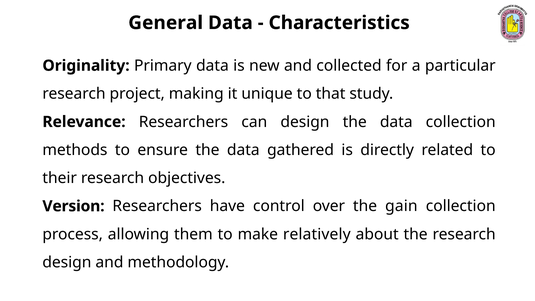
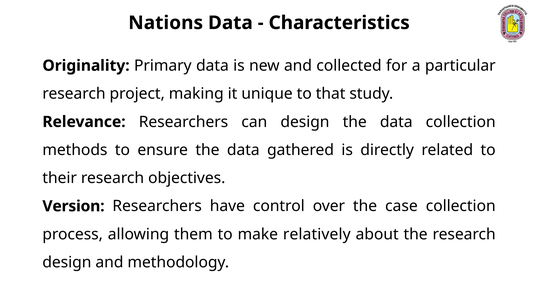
General: General -> Nations (166, 23)
gain: gain -> case (401, 206)
